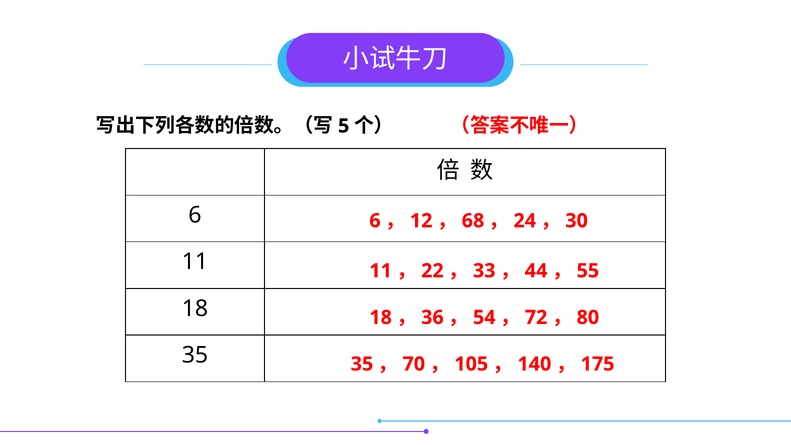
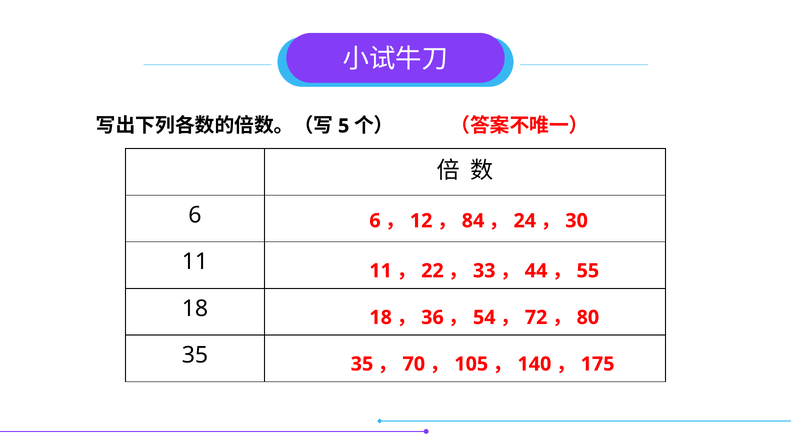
68: 68 -> 84 (473, 221)
